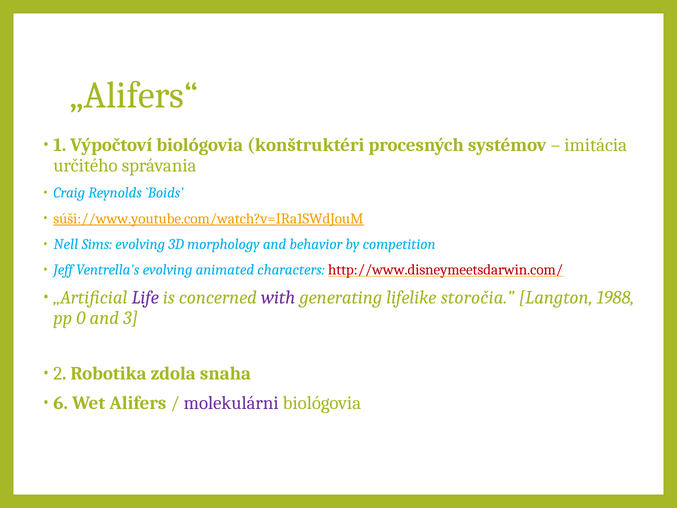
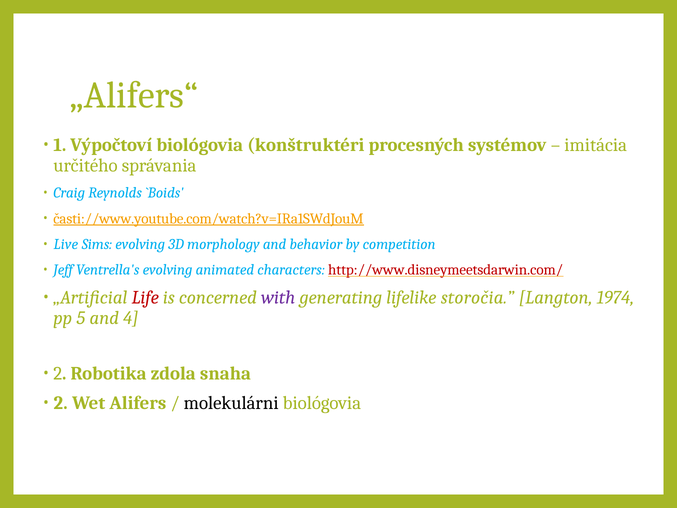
súši://www.youtube.com/watch?v=IRa1SWdJouM: súši://www.youtube.com/watch?v=IRa1SWdJouM -> časti://www.youtube.com/watch?v=IRa1SWdJouM (208, 219)
Nell: Nell -> Live (66, 244)
Life colour: purple -> red (145, 297)
1988: 1988 -> 1974 (615, 297)
0: 0 -> 5 (81, 318)
3: 3 -> 4 (131, 318)
6: 6 -> 2 (61, 403)
molekulárni colour: purple -> black (231, 403)
